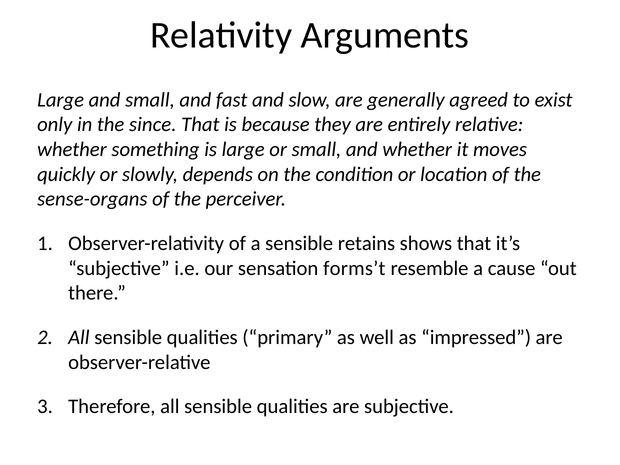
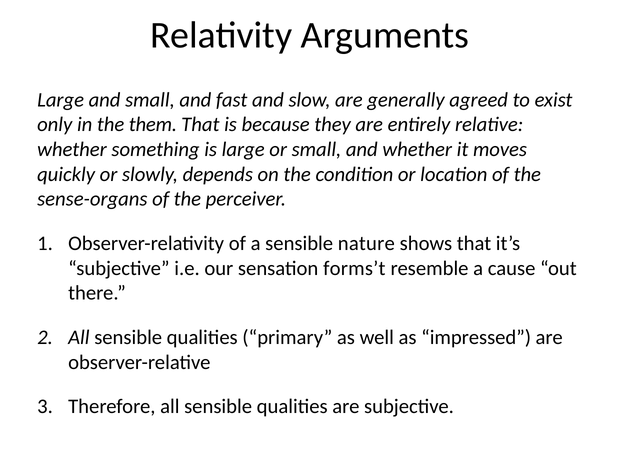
since: since -> them (153, 125)
retains: retains -> nature (366, 243)
